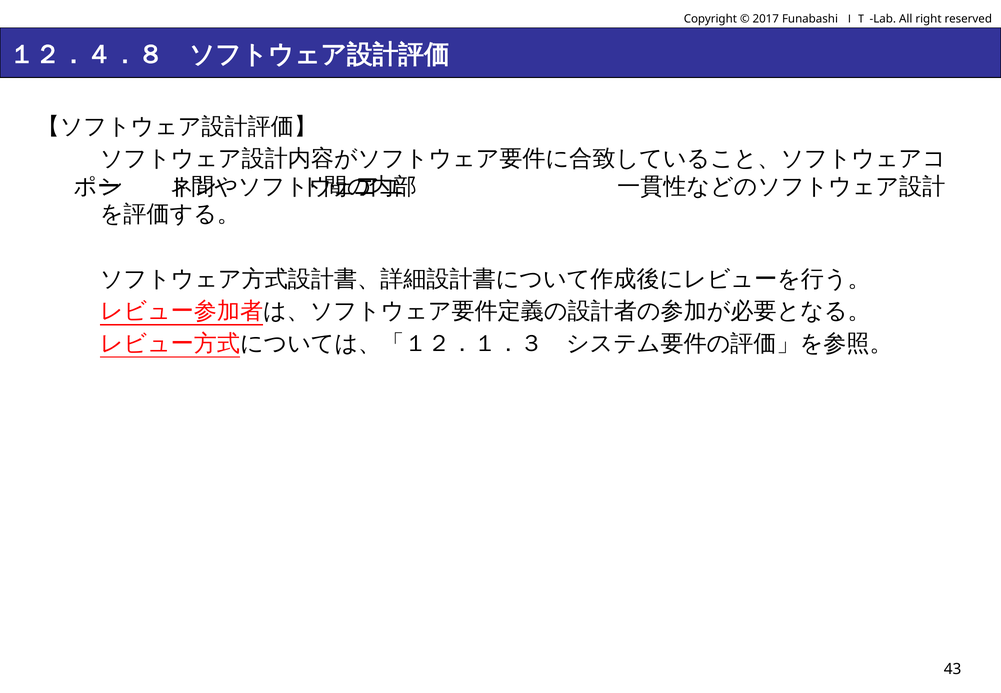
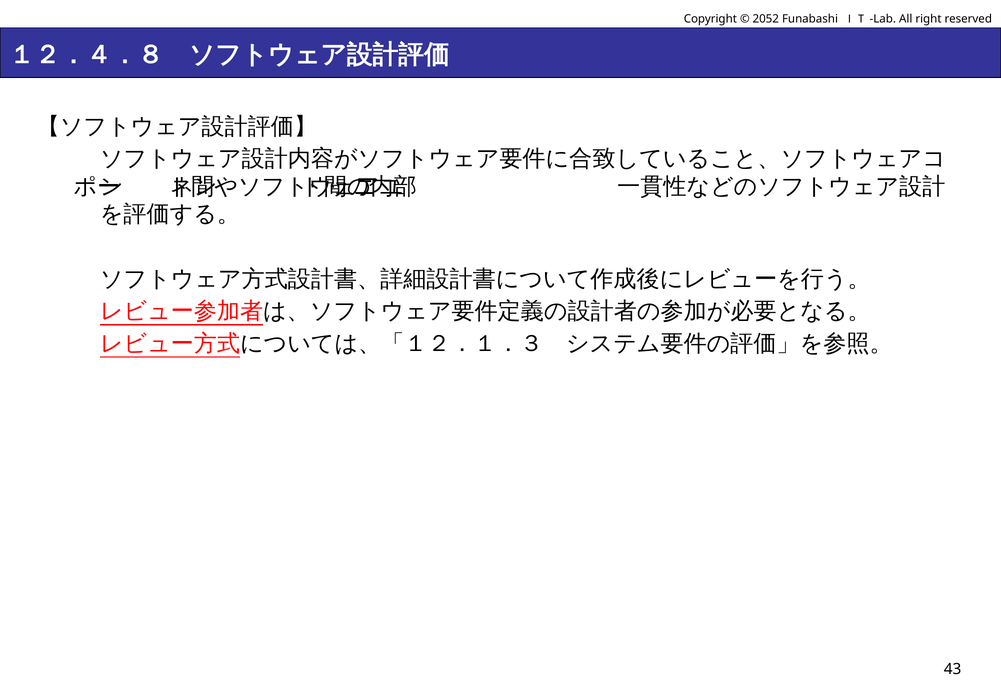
2017: 2017 -> 2052 (766, 19)
